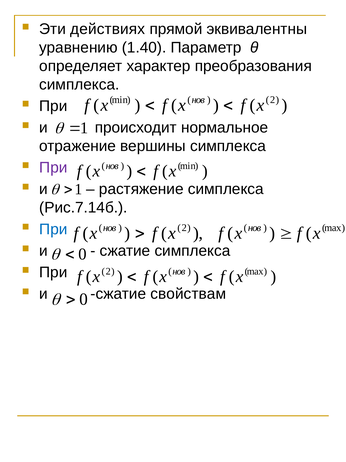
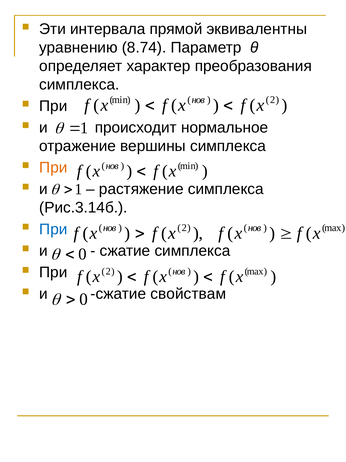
действиях: действиях -> интервала (108, 29)
1.40: 1.40 -> 8.74 (144, 47)
При colour: purple -> orange (53, 167)
Рис.7.14б: Рис.7.14б -> Рис.3.14б (83, 207)
